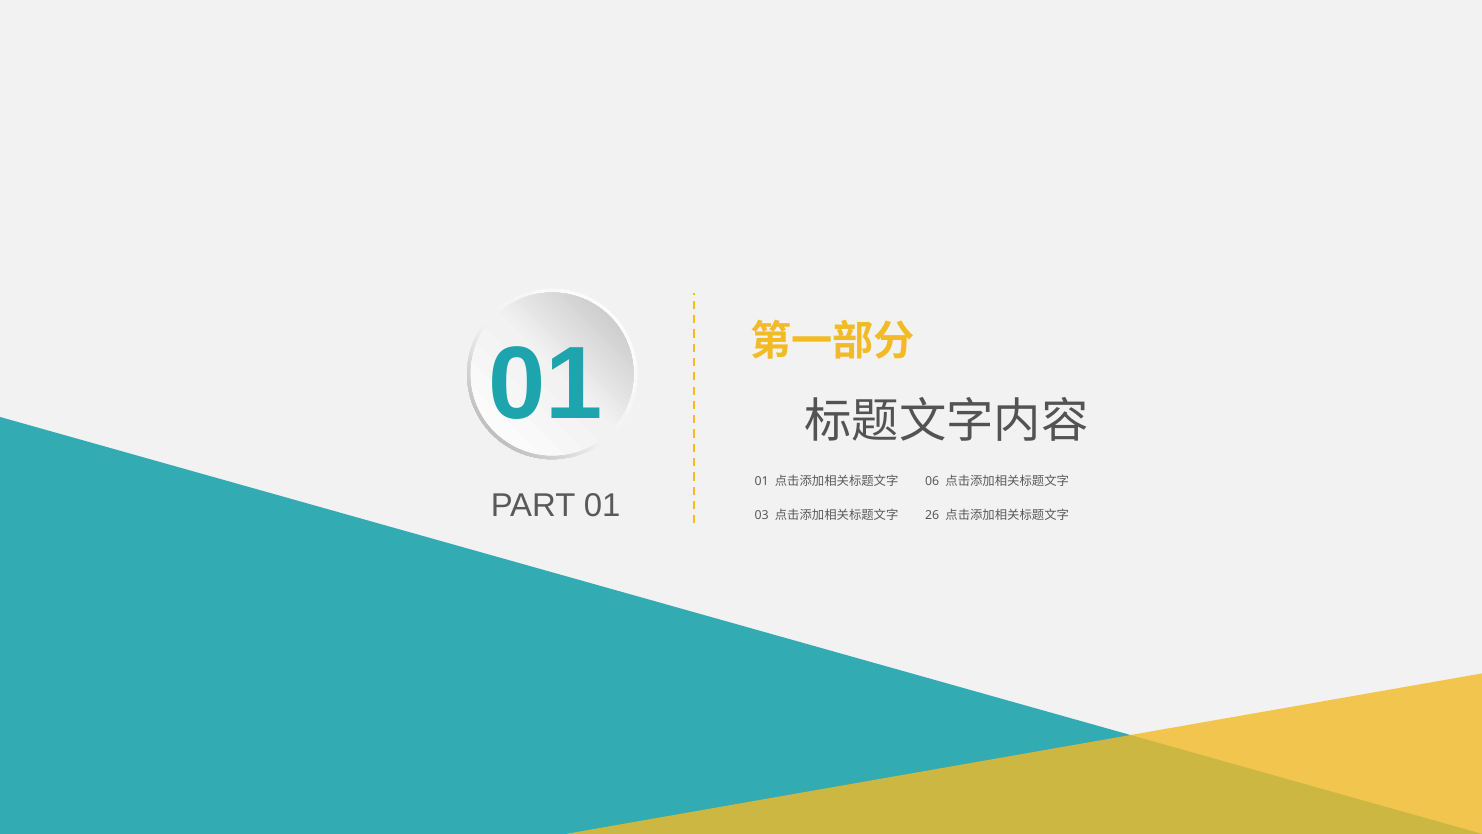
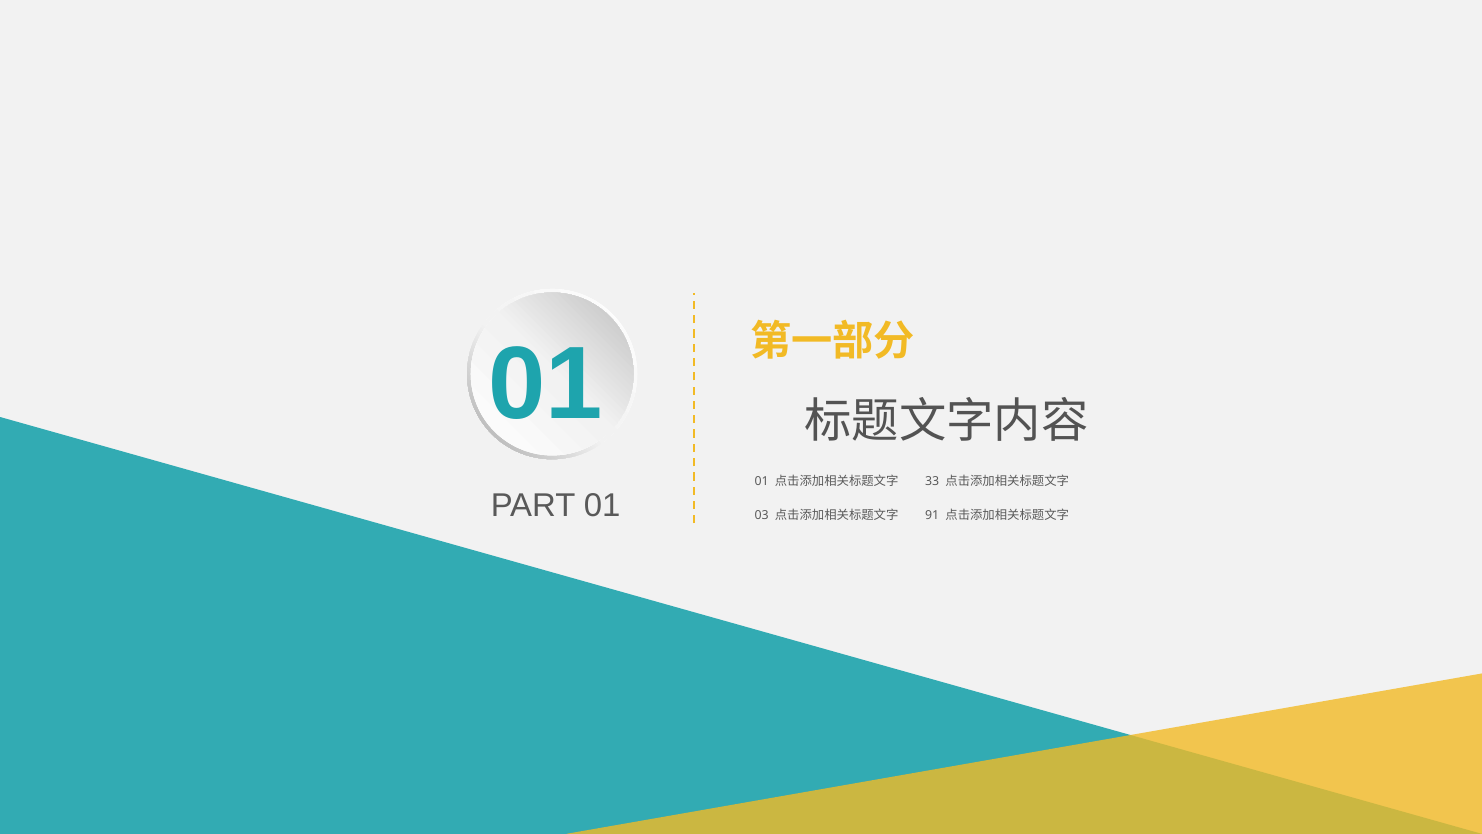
06: 06 -> 33 (932, 482)
26: 26 -> 91 (932, 515)
